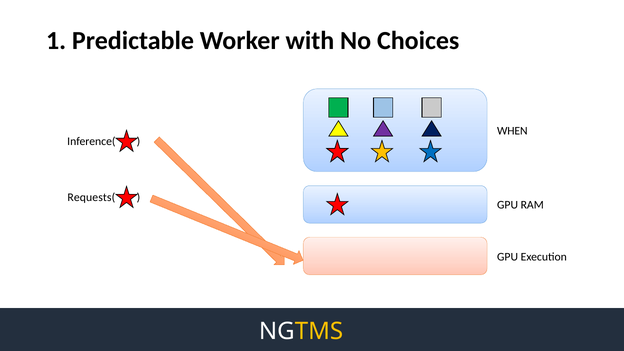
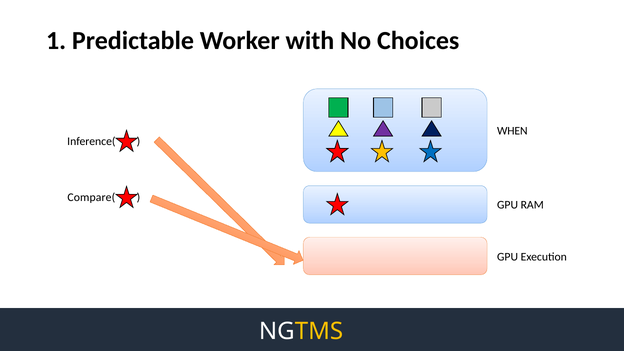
Requests(: Requests( -> Compare( (91, 198)
